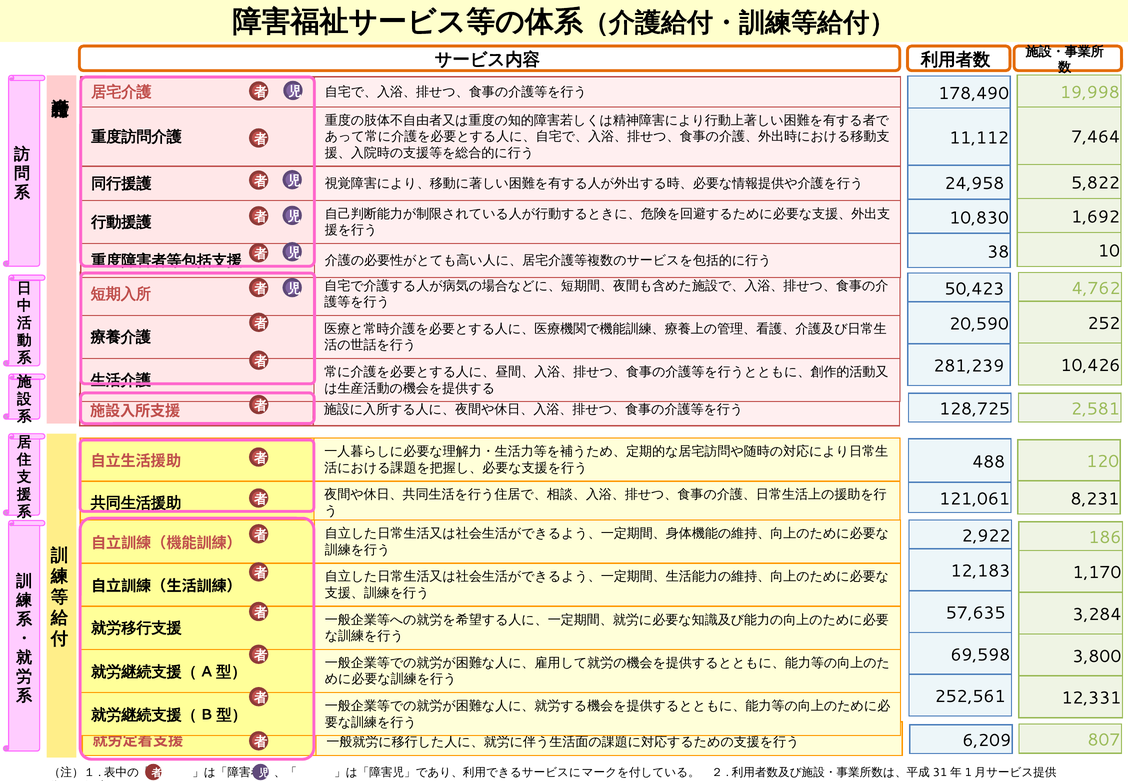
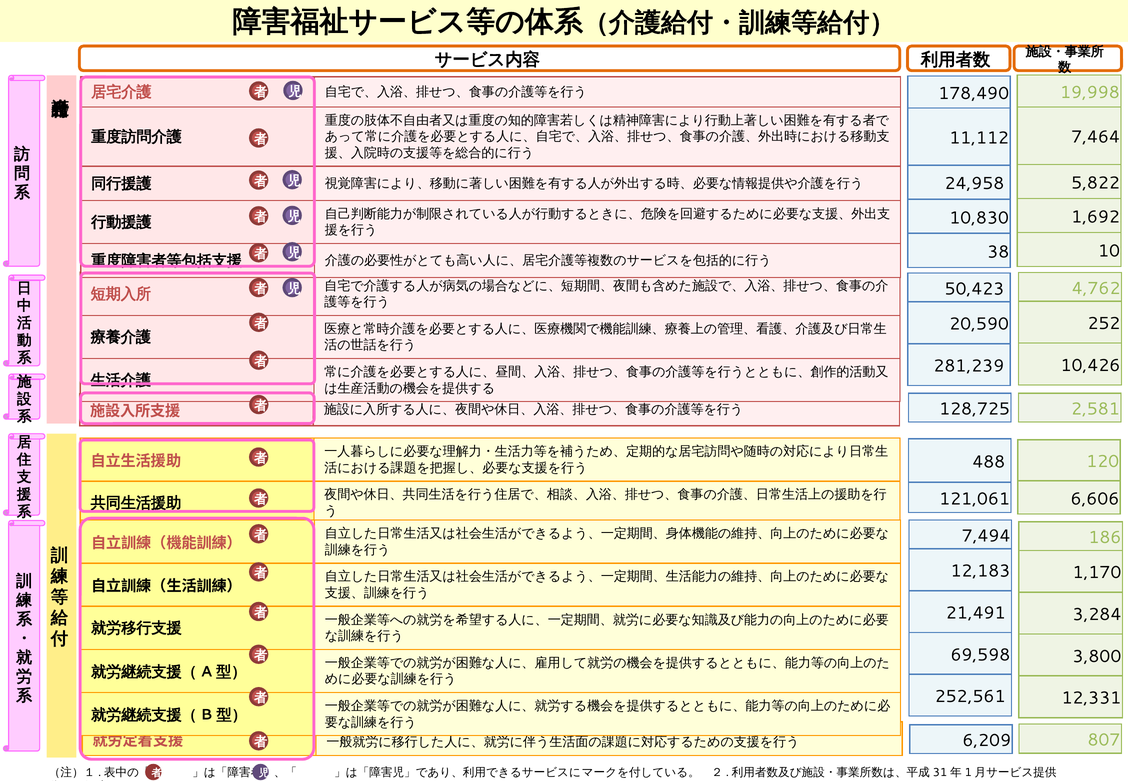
8,231: 8,231 -> 6,606 (1095, 499)
2,922: 2,922 -> 7,494 (986, 536)
57,635: 57,635 -> 21,491 (976, 613)
